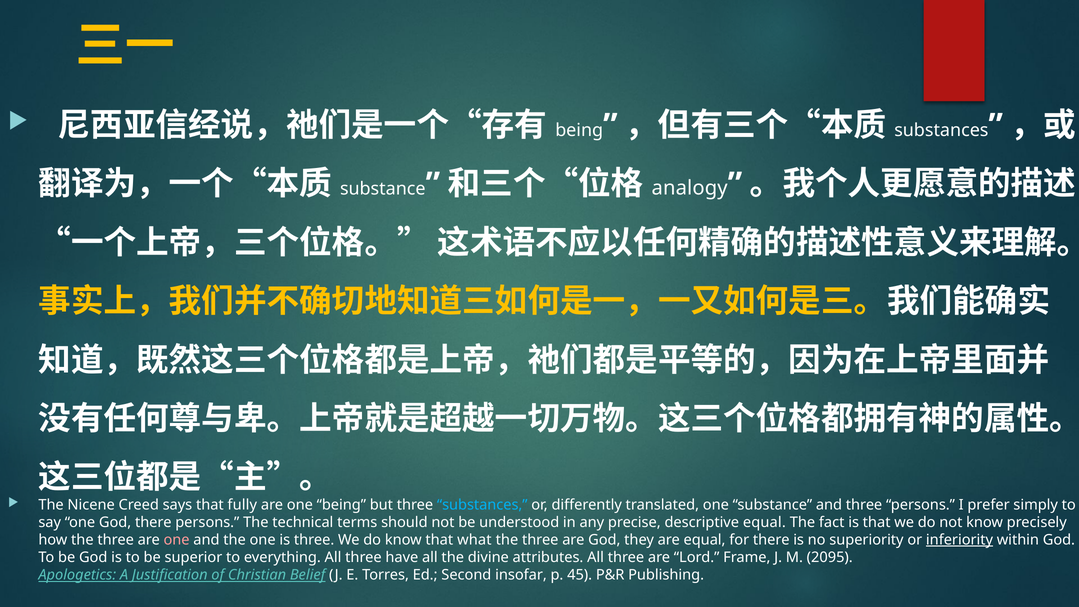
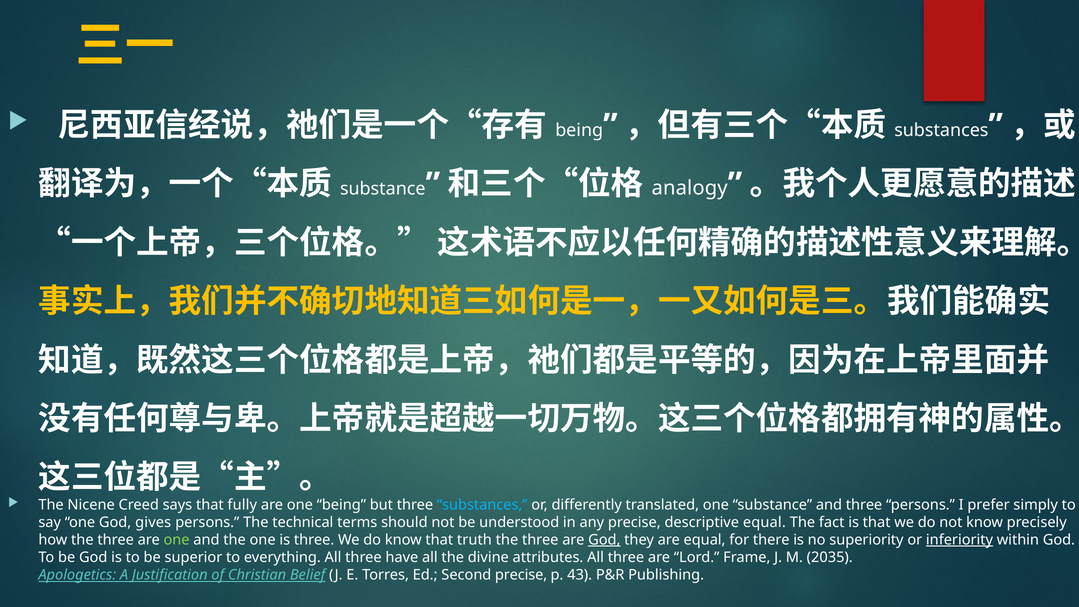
God there: there -> gives (153, 522)
one colour: pink -> light green (177, 540)
what: what -> truth (474, 540)
God underline: none -> present (604, 540)
2095: 2095 -> 2035 (830, 557)
Second insofar: insofar -> precise (521, 575)
45: 45 -> 43 (580, 575)
